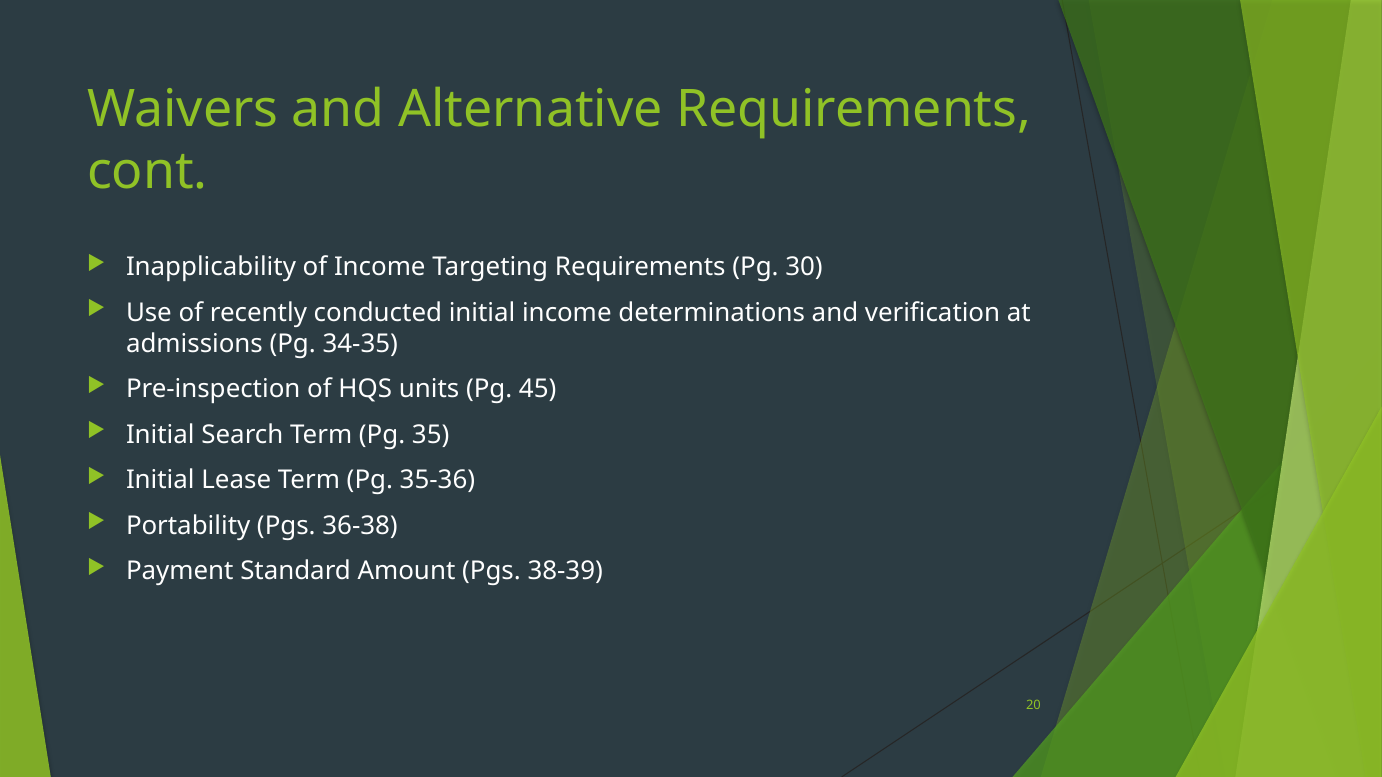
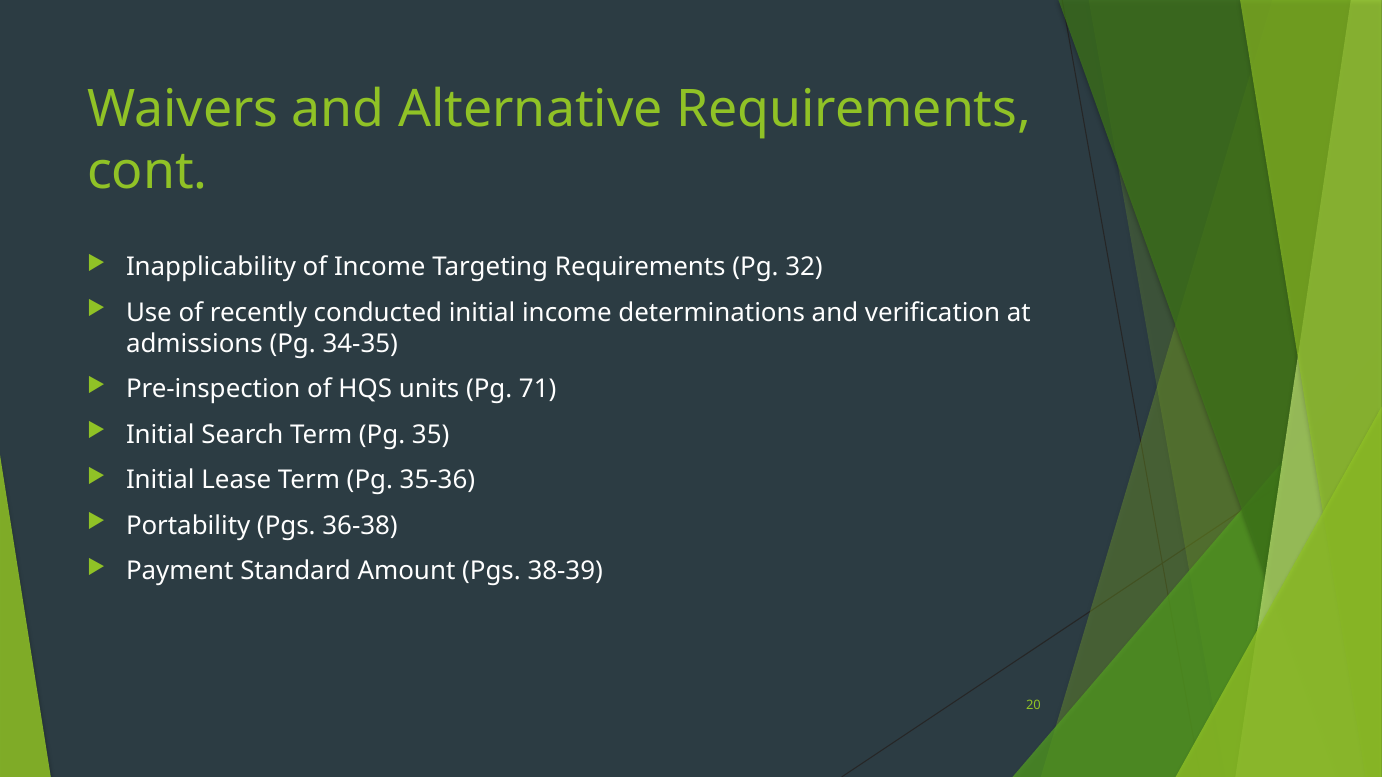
30: 30 -> 32 (804, 267)
45: 45 -> 71 (538, 390)
